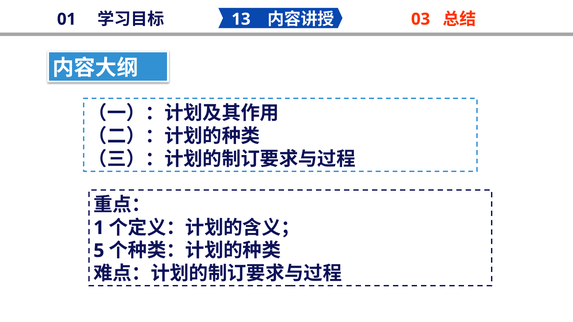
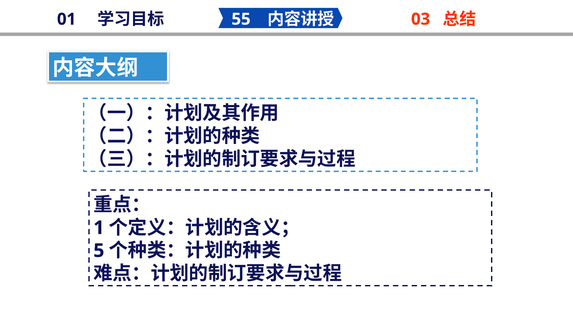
13: 13 -> 55 (241, 19)
